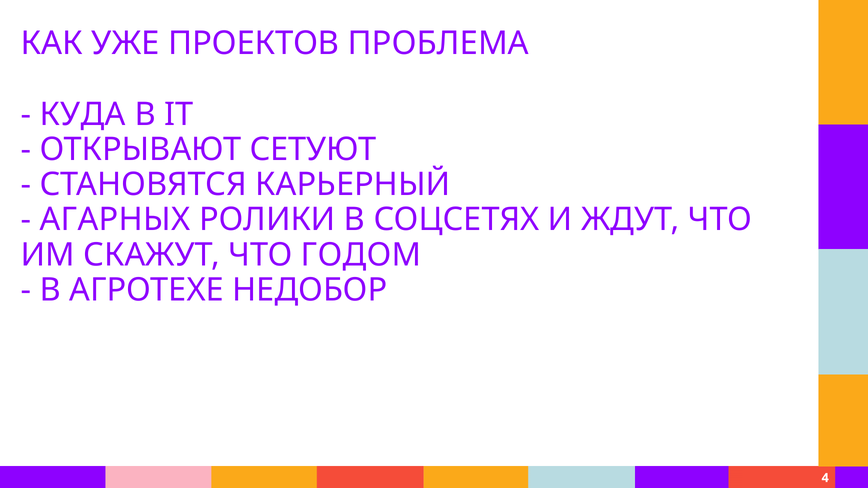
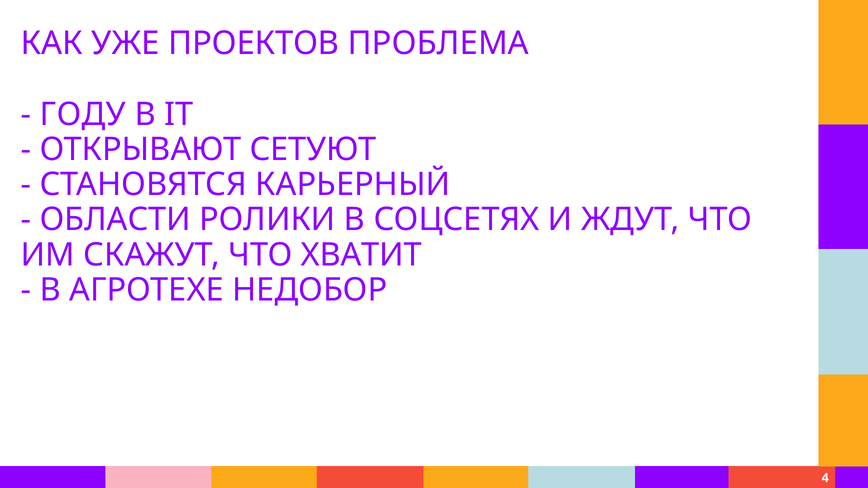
КУДА: КУДА -> ГОДУ (83, 114)
АГАРНЫХ: АГАРНЫХ -> ОБЛАСТИ (115, 220)
ГОДОМ: ГОДОМ -> ХВАТИТ (361, 255)
